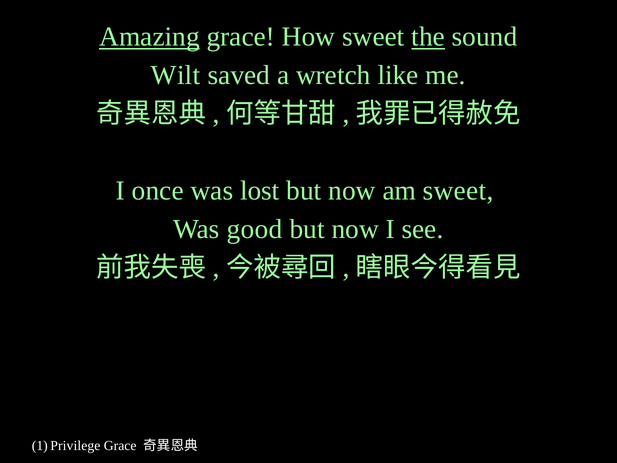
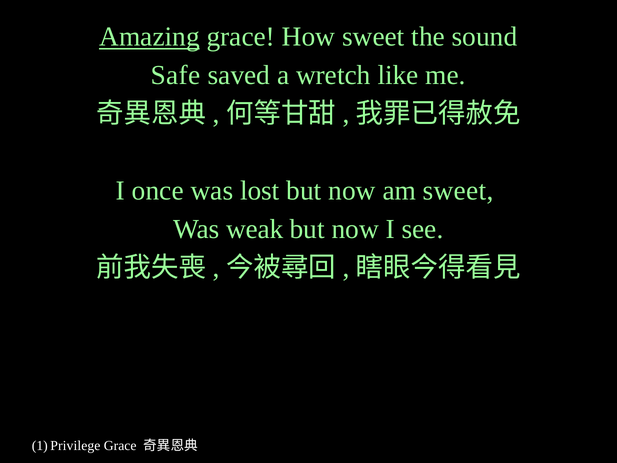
the underline: present -> none (428, 37)
Wilt: Wilt -> Safe (176, 75)
good: good -> weak (255, 229)
